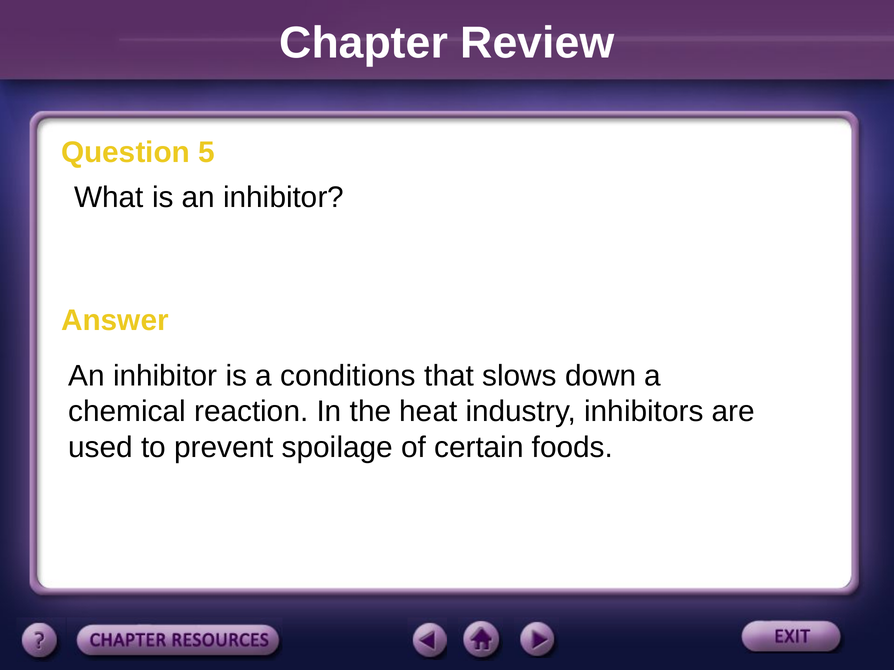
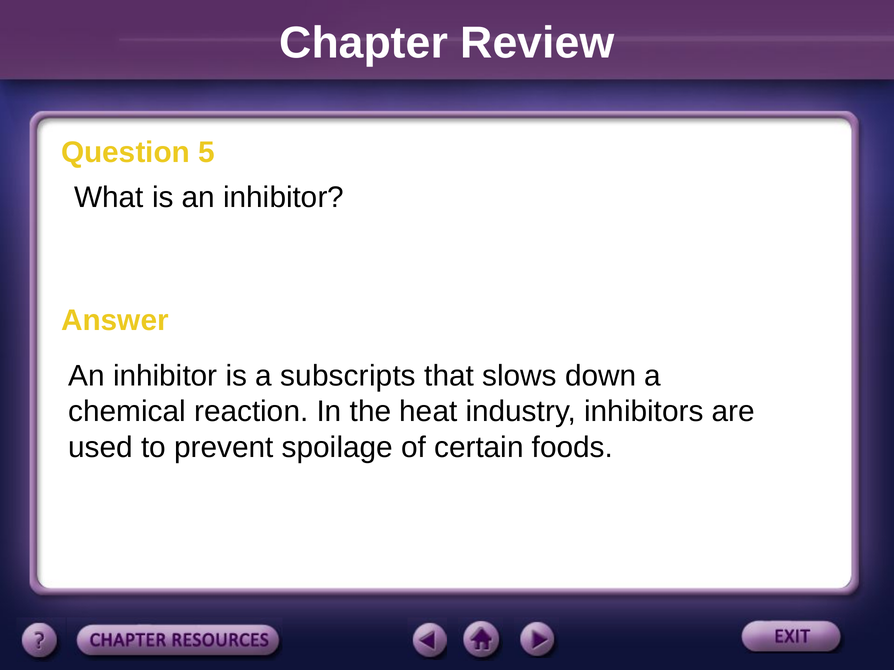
conditions: conditions -> subscripts (348, 376)
